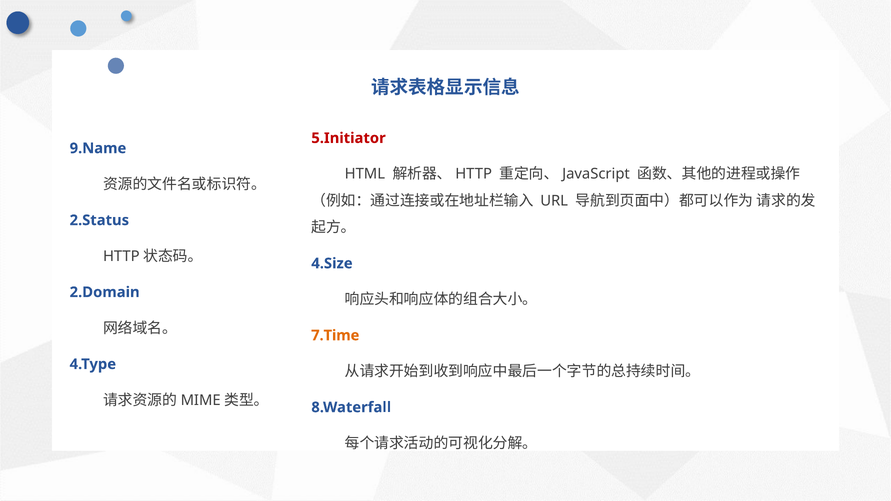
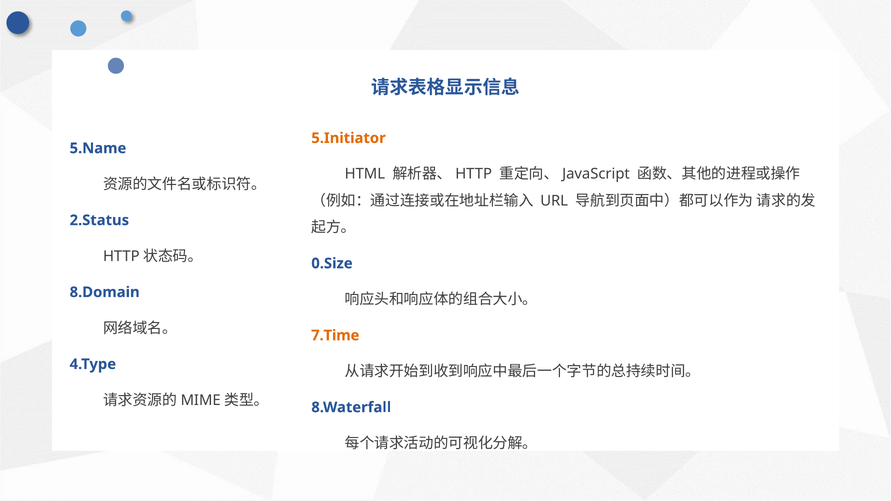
5.Initiator colour: red -> orange (349, 138)
9.Name: 9.Name -> 5.Name (98, 148)
4.Size: 4.Size -> 0.Size (332, 264)
2.Domain: 2.Domain -> 8.Domain (105, 292)
